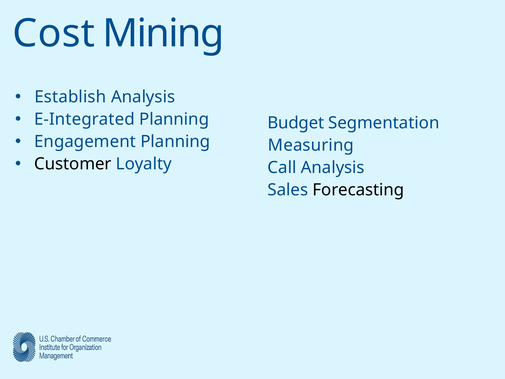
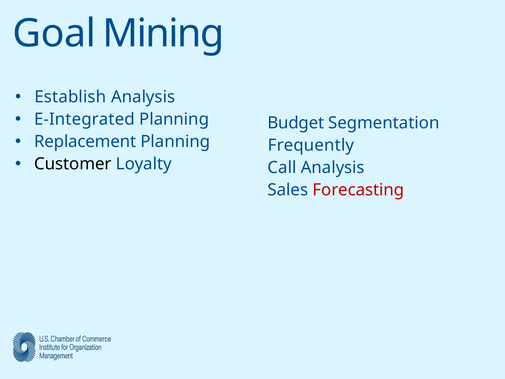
Cost: Cost -> Goal (54, 34)
Engagement: Engagement -> Replacement (85, 142)
Measuring: Measuring -> Frequently (311, 145)
Forecasting colour: black -> red (358, 190)
